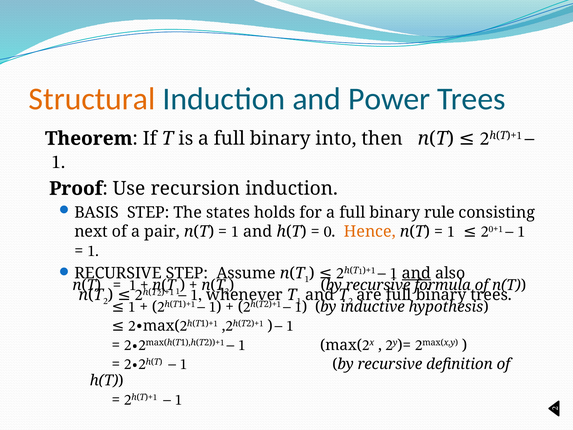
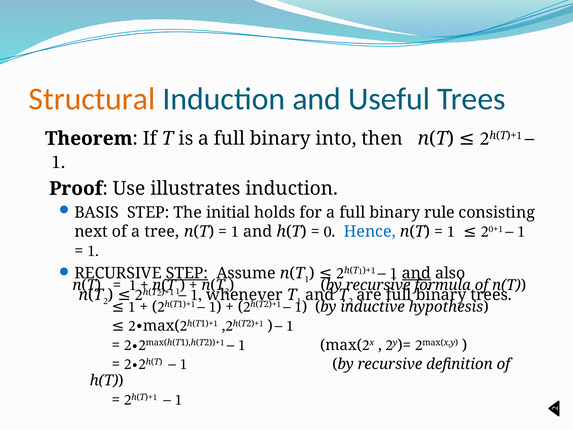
Power: Power -> Useful (389, 99)
recursion: recursion -> illustrates (195, 188)
states: states -> initial (228, 212)
pair: pair -> tree (162, 232)
Hence colour: orange -> blue (370, 232)
STEP underline: none -> present (187, 273)
